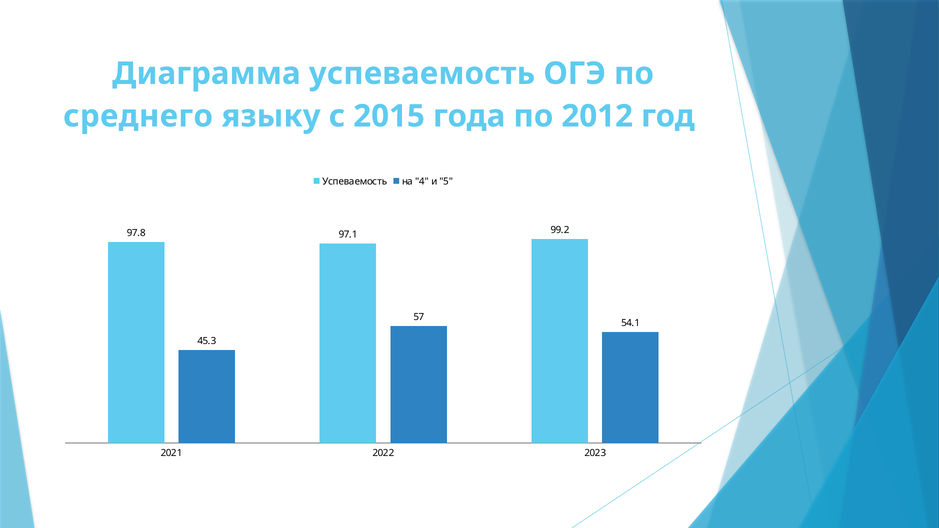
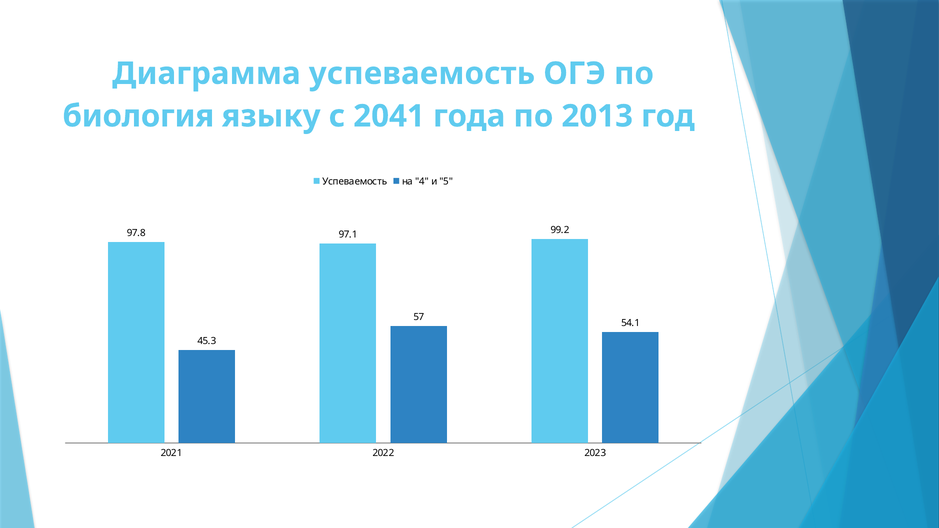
среднего: среднего -> биология (138, 116)
2015: 2015 -> 2041 (389, 116)
2012: 2012 -> 2013 (597, 116)
